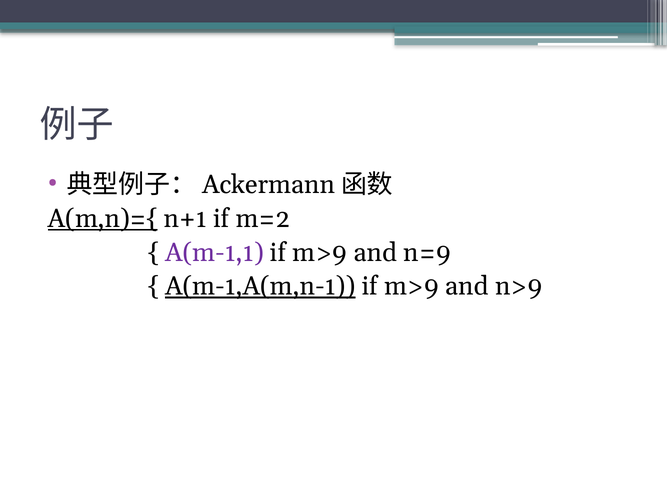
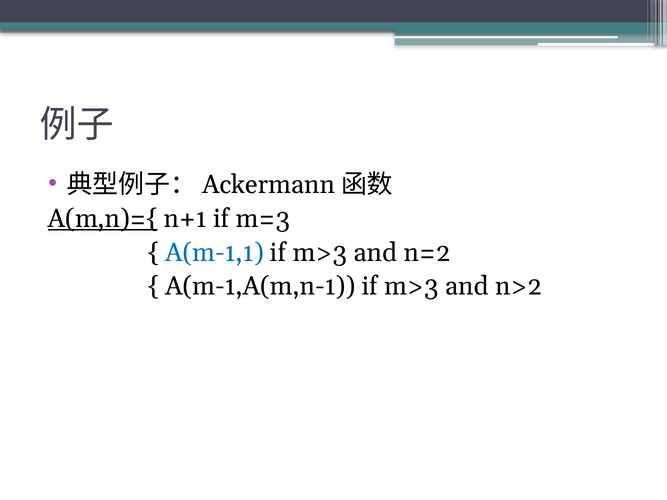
m=2: m=2 -> m=3 (263, 219)
A(m-1,1 colour: purple -> blue (214, 253)
m>9: m>9 -> m>3 (320, 253)
n=9: n=9 -> n=2 (427, 253)
A(m-1,A(m,n-1 underline: present -> none (260, 287)
m>9: m>9 -> m>3 (411, 287)
n>9: n>9 -> n>2 (519, 287)
